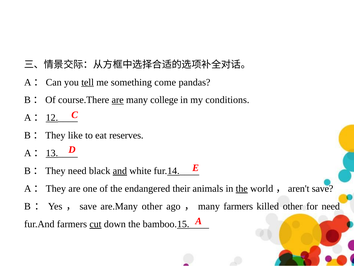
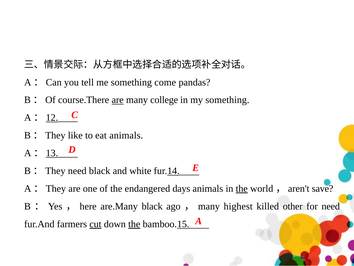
tell underline: present -> none (88, 82)
my conditions: conditions -> something (227, 100)
eat reserves: reserves -> animals (126, 135)
and underline: present -> none (120, 171)
their: their -> days (181, 188)
save: save -> here (88, 206)
are.Many other: other -> black (152, 206)
many farmers: farmers -> highest (238, 206)
the underline: none -> present (134, 224)
